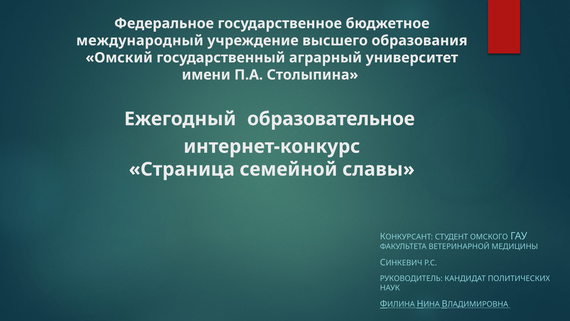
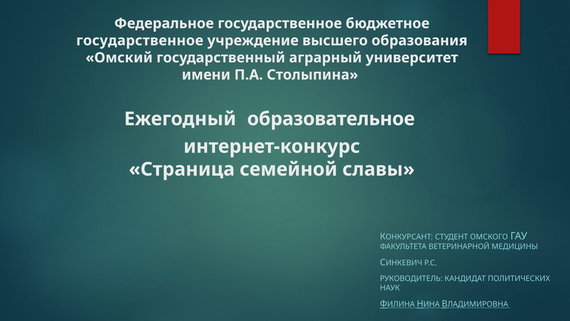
международный: международный -> государственное (140, 41)
